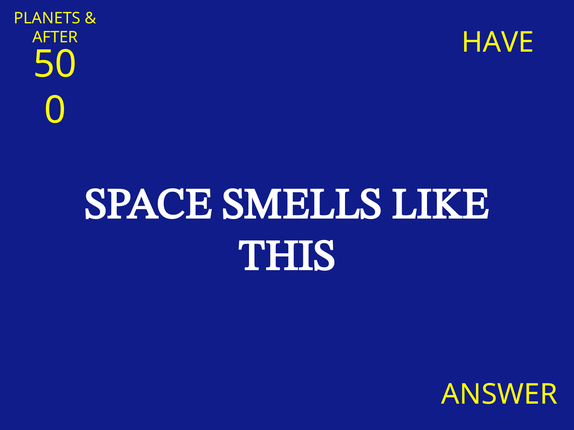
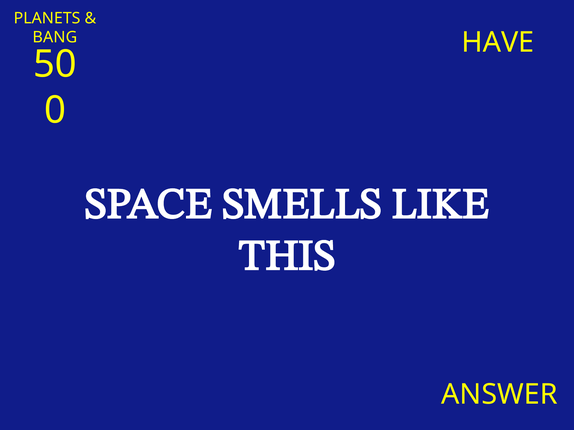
AFTER: AFTER -> BANG (55, 37)
